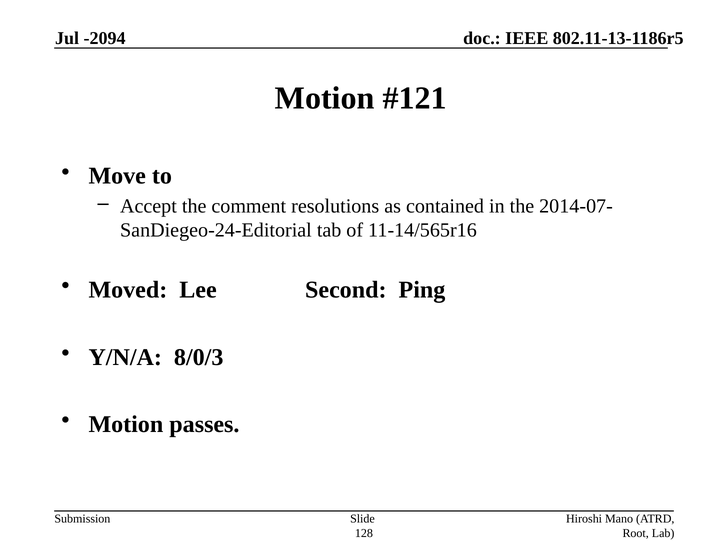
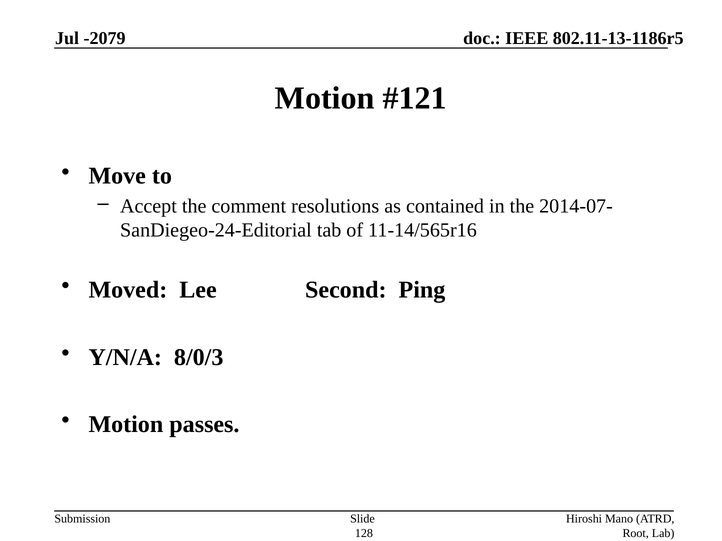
-2094: -2094 -> -2079 (105, 39)
